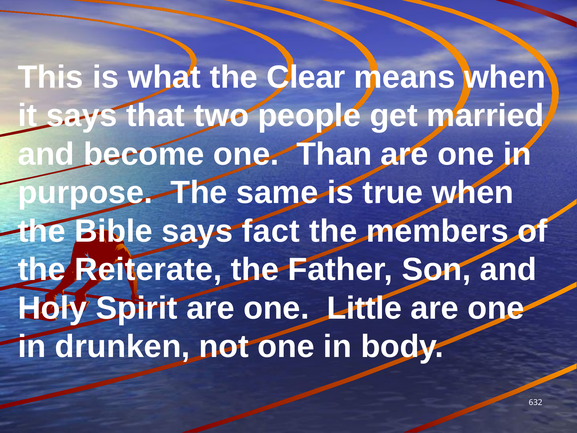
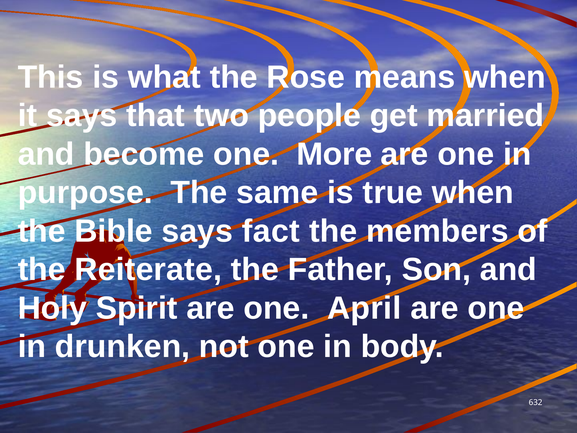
Clear: Clear -> Rose (306, 77)
Than: Than -> More (334, 154)
Little: Little -> April (364, 308)
